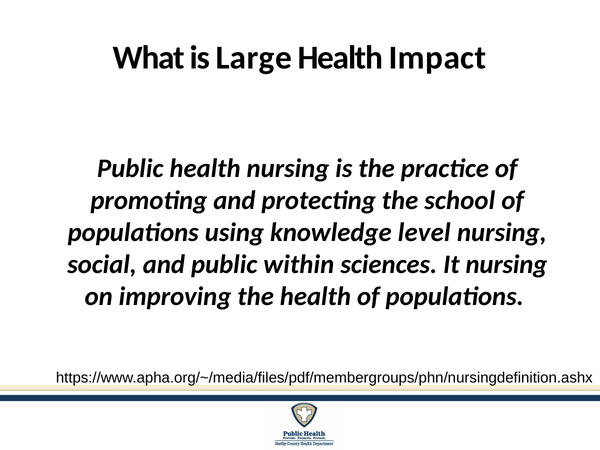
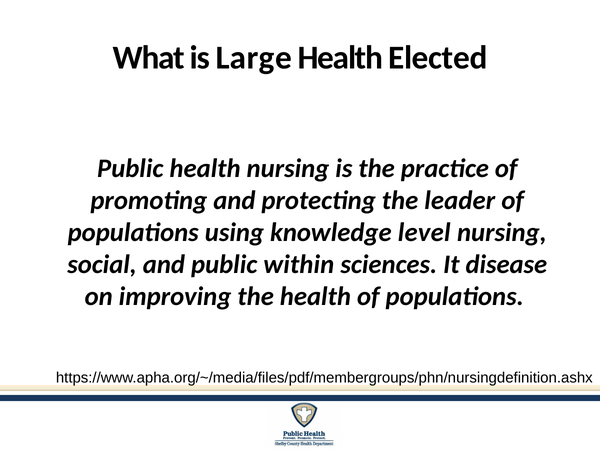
Impact: Impact -> Elected (438, 58)
school: school -> leader (460, 200)
It nursing: nursing -> disease (506, 264)
